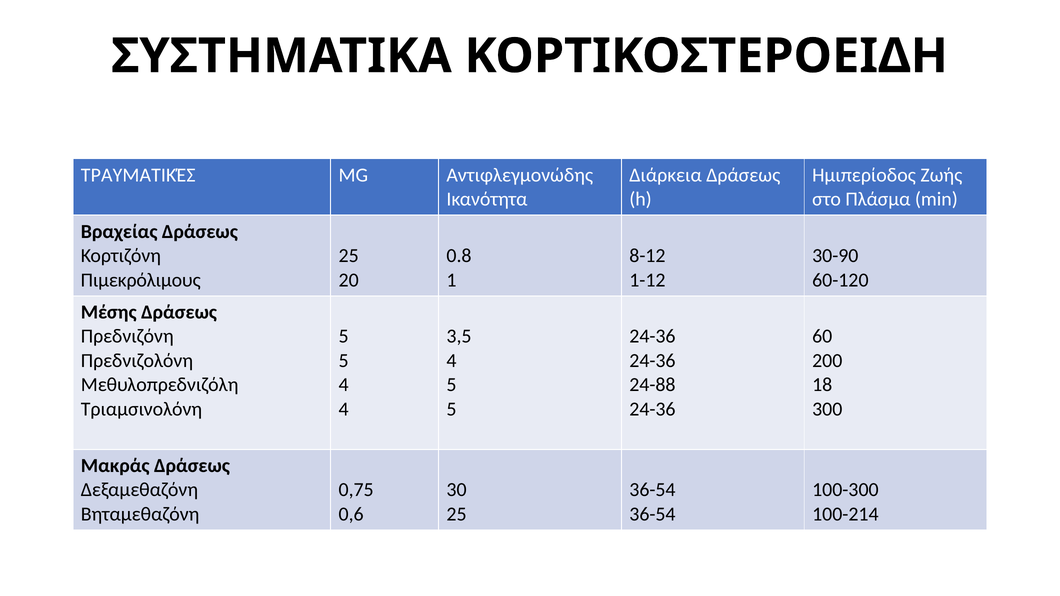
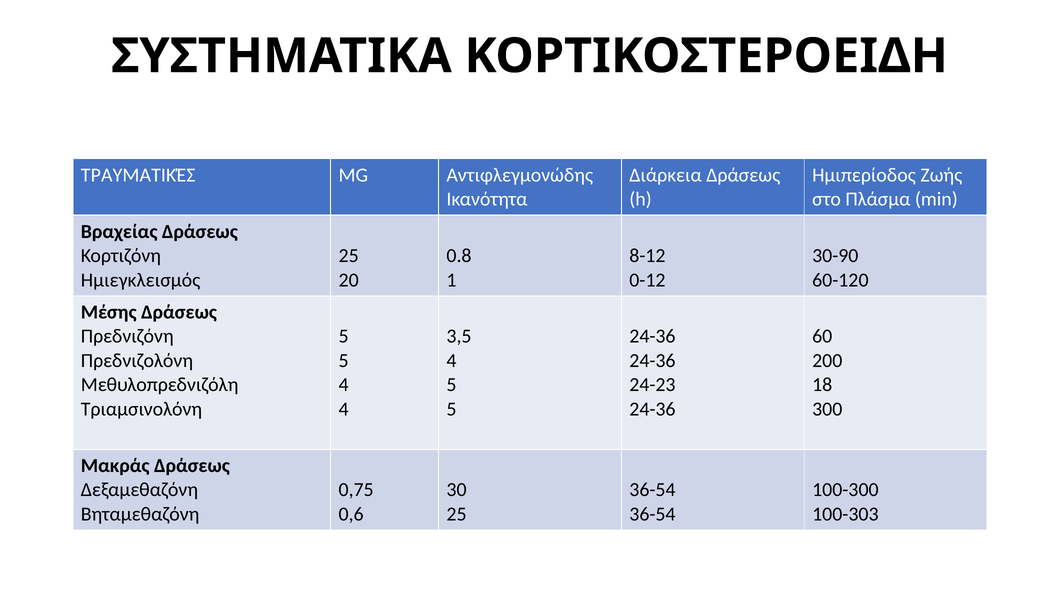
Πιμεκρόλιμους: Πιμεκρόλιμους -> Ημιεγκλεισμός (141, 280)
1-12: 1-12 -> 0-12 (647, 280)
24-88: 24-88 -> 24-23 (652, 385)
100-214: 100-214 -> 100-303 (845, 514)
